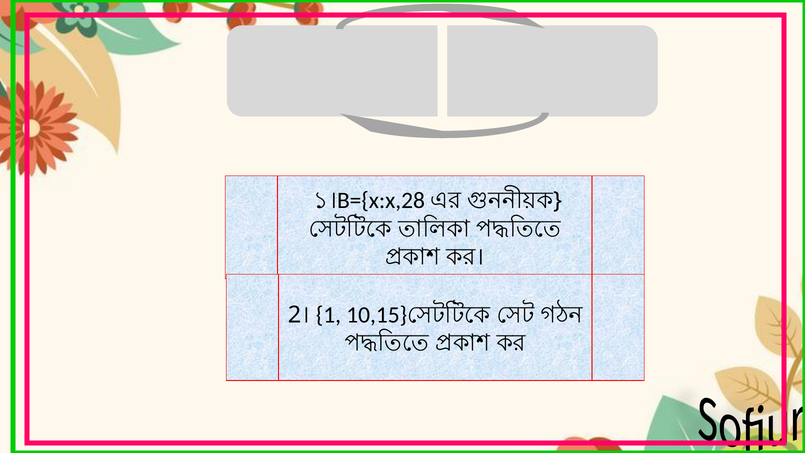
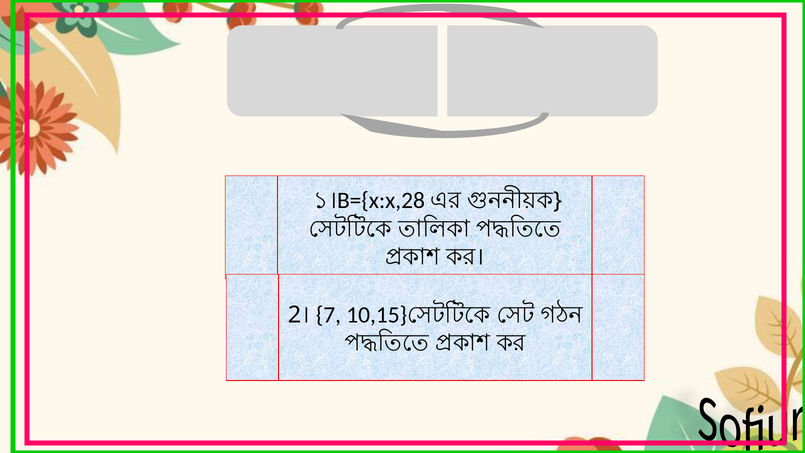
1: 1 -> 7 (329, 315)
